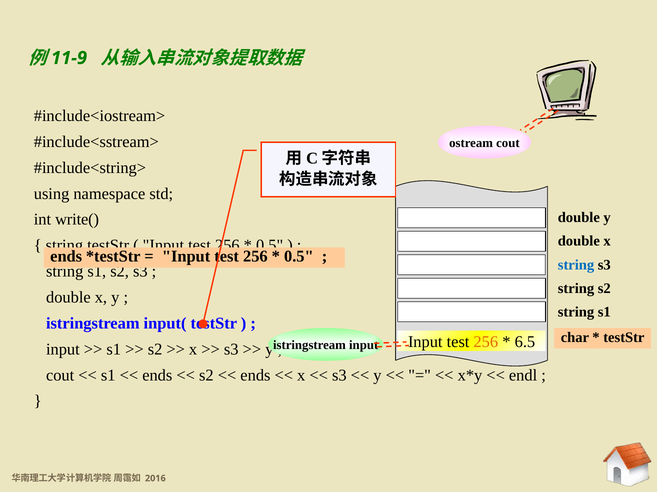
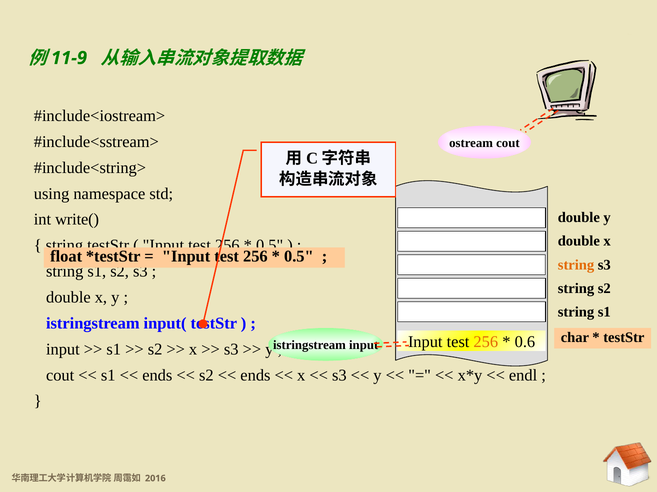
ends: ends -> float (66, 257)
string colour: blue -> orange (576, 265)
6.5: 6.5 -> 0.6 (525, 342)
